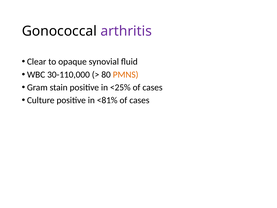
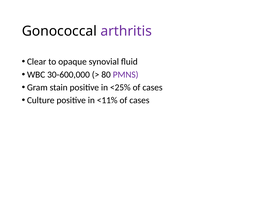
30-110,000: 30-110,000 -> 30-600,000 (68, 74)
PMNS colour: orange -> purple (126, 74)
<81%: <81% -> <11% (107, 100)
